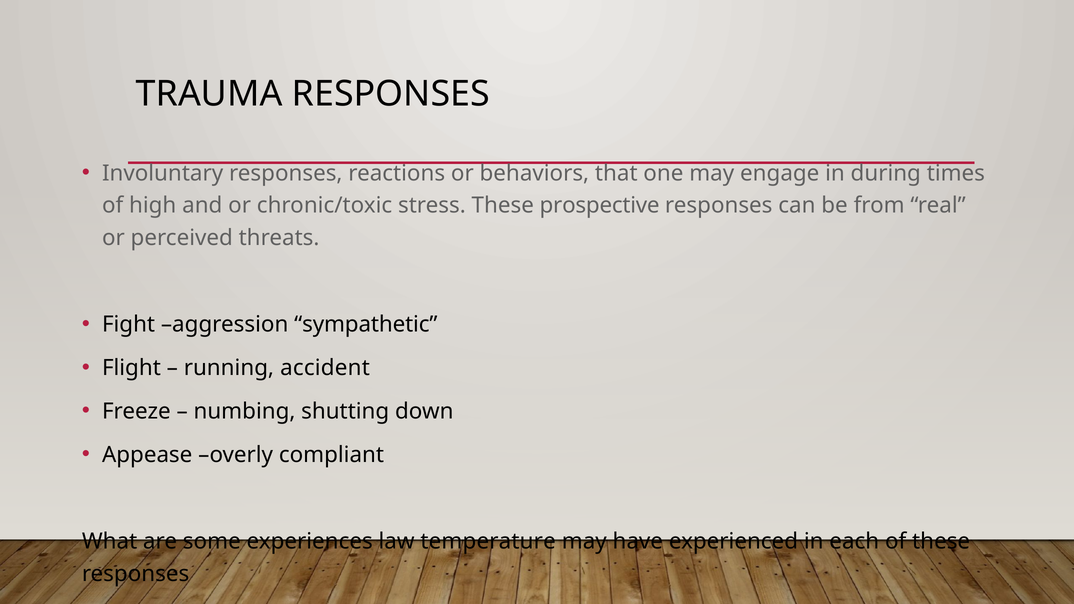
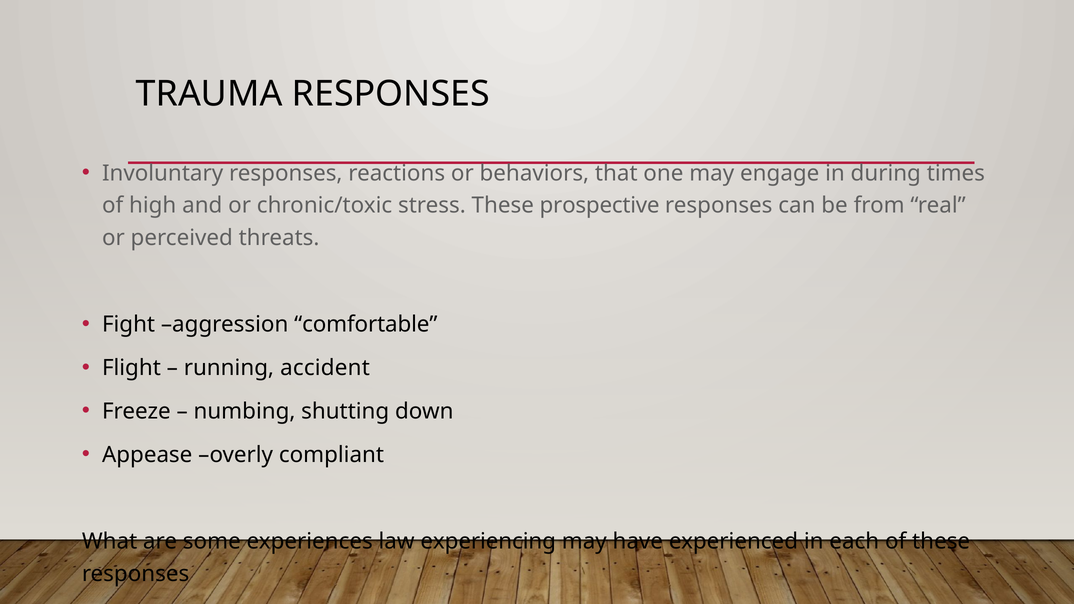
sympathetic: sympathetic -> comfortable (366, 325)
temperature: temperature -> experiencing (488, 542)
